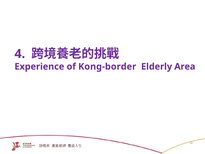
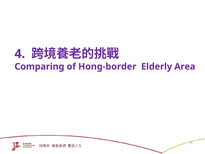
Experience: Experience -> Comparing (39, 66)
Kong-border: Kong-border -> Hong-border (107, 66)
